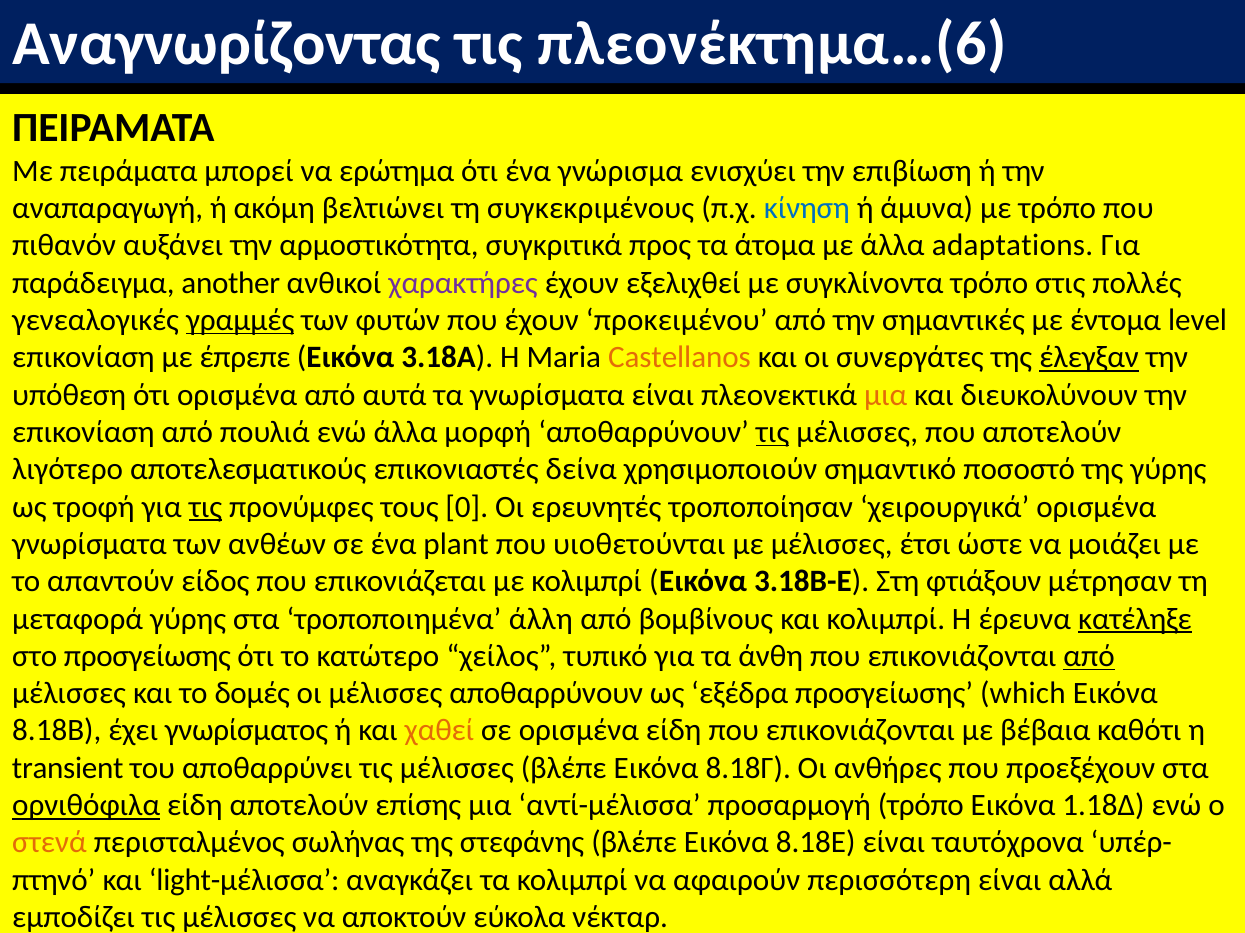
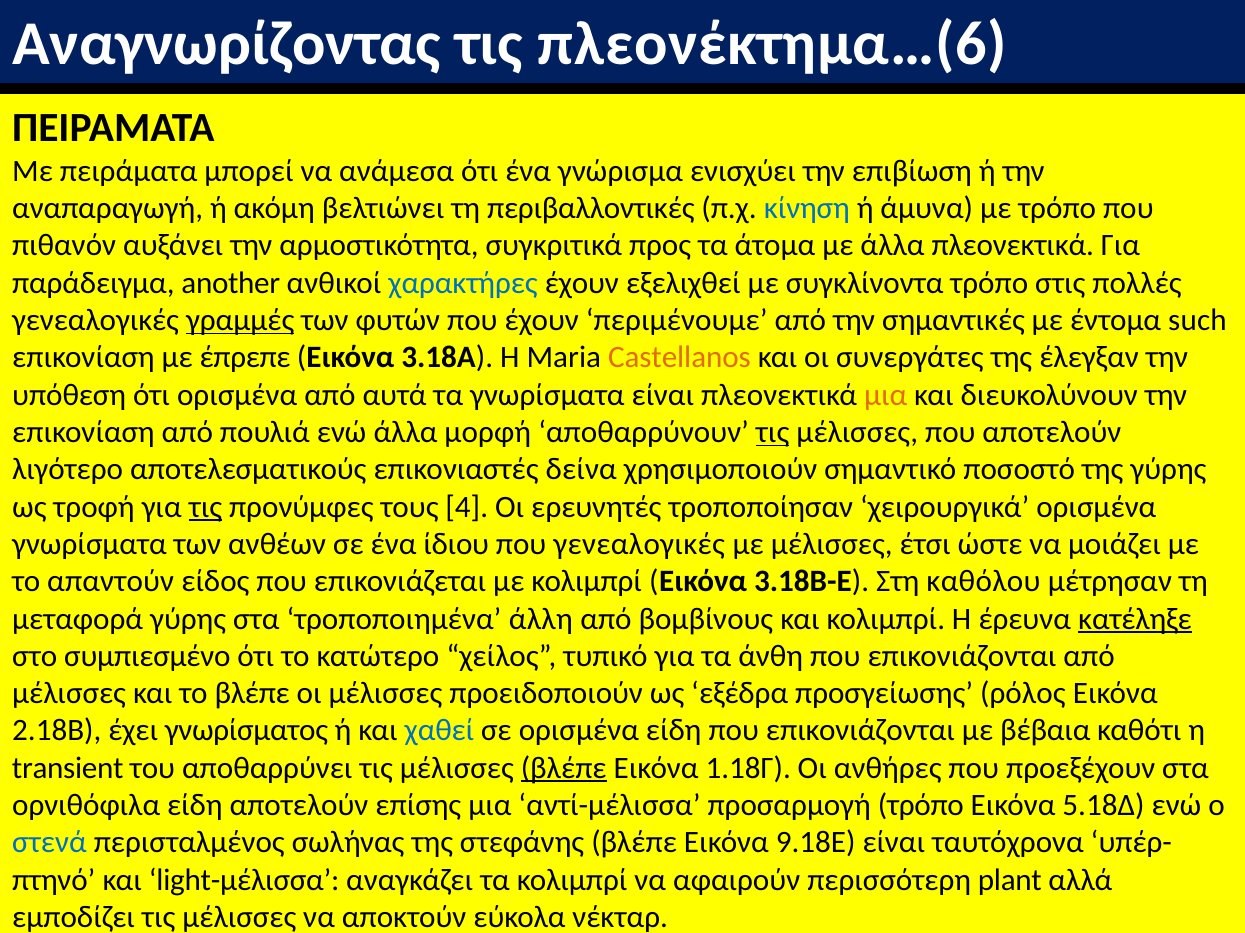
ερώτημα: ερώτημα -> ανάμεσα (397, 171)
συγκεκριμένους: συγκεκριμένους -> περιβαλλοντικές (591, 208)
άλλα adaptations: adaptations -> πλεονεκτικά (1013, 246)
χαρακτήρες colour: purple -> blue (463, 283)
προκειμένου: προκειμένου -> περιμένουμε (677, 320)
level: level -> such (1197, 320)
έλεγξαν underline: present -> none (1089, 358)
0: 0 -> 4 (467, 507)
plant: plant -> ίδιου (456, 545)
που υιοθετούνται: υιοθετούνται -> γενεαλογικές (639, 545)
φτιάξουν: φτιάξουν -> καθόλου (983, 582)
στο προσγείωσης: προσγείωσης -> συμπιεσμένο (147, 657)
από underline: present -> none (1089, 657)
το δομές: δομές -> βλέπε (252, 694)
μέλισσες αποθαρρύνουν: αποθαρρύνουν -> προειδοποιούν (546, 694)
which: which -> ρόλος (1023, 694)
8.18B: 8.18B -> 2.18B (57, 731)
χαθεί colour: orange -> blue (439, 731)
βλέπε underline: none -> present (564, 769)
8.18Γ: 8.18Γ -> 1.18Γ (748, 769)
ορνιθόφιλα underline: present -> none (86, 806)
1.18Δ: 1.18Δ -> 5.18Δ (1104, 806)
στενά colour: orange -> blue (50, 843)
8.18E: 8.18E -> 9.18E (816, 843)
περισσότερη είναι: είναι -> plant (1010, 881)
